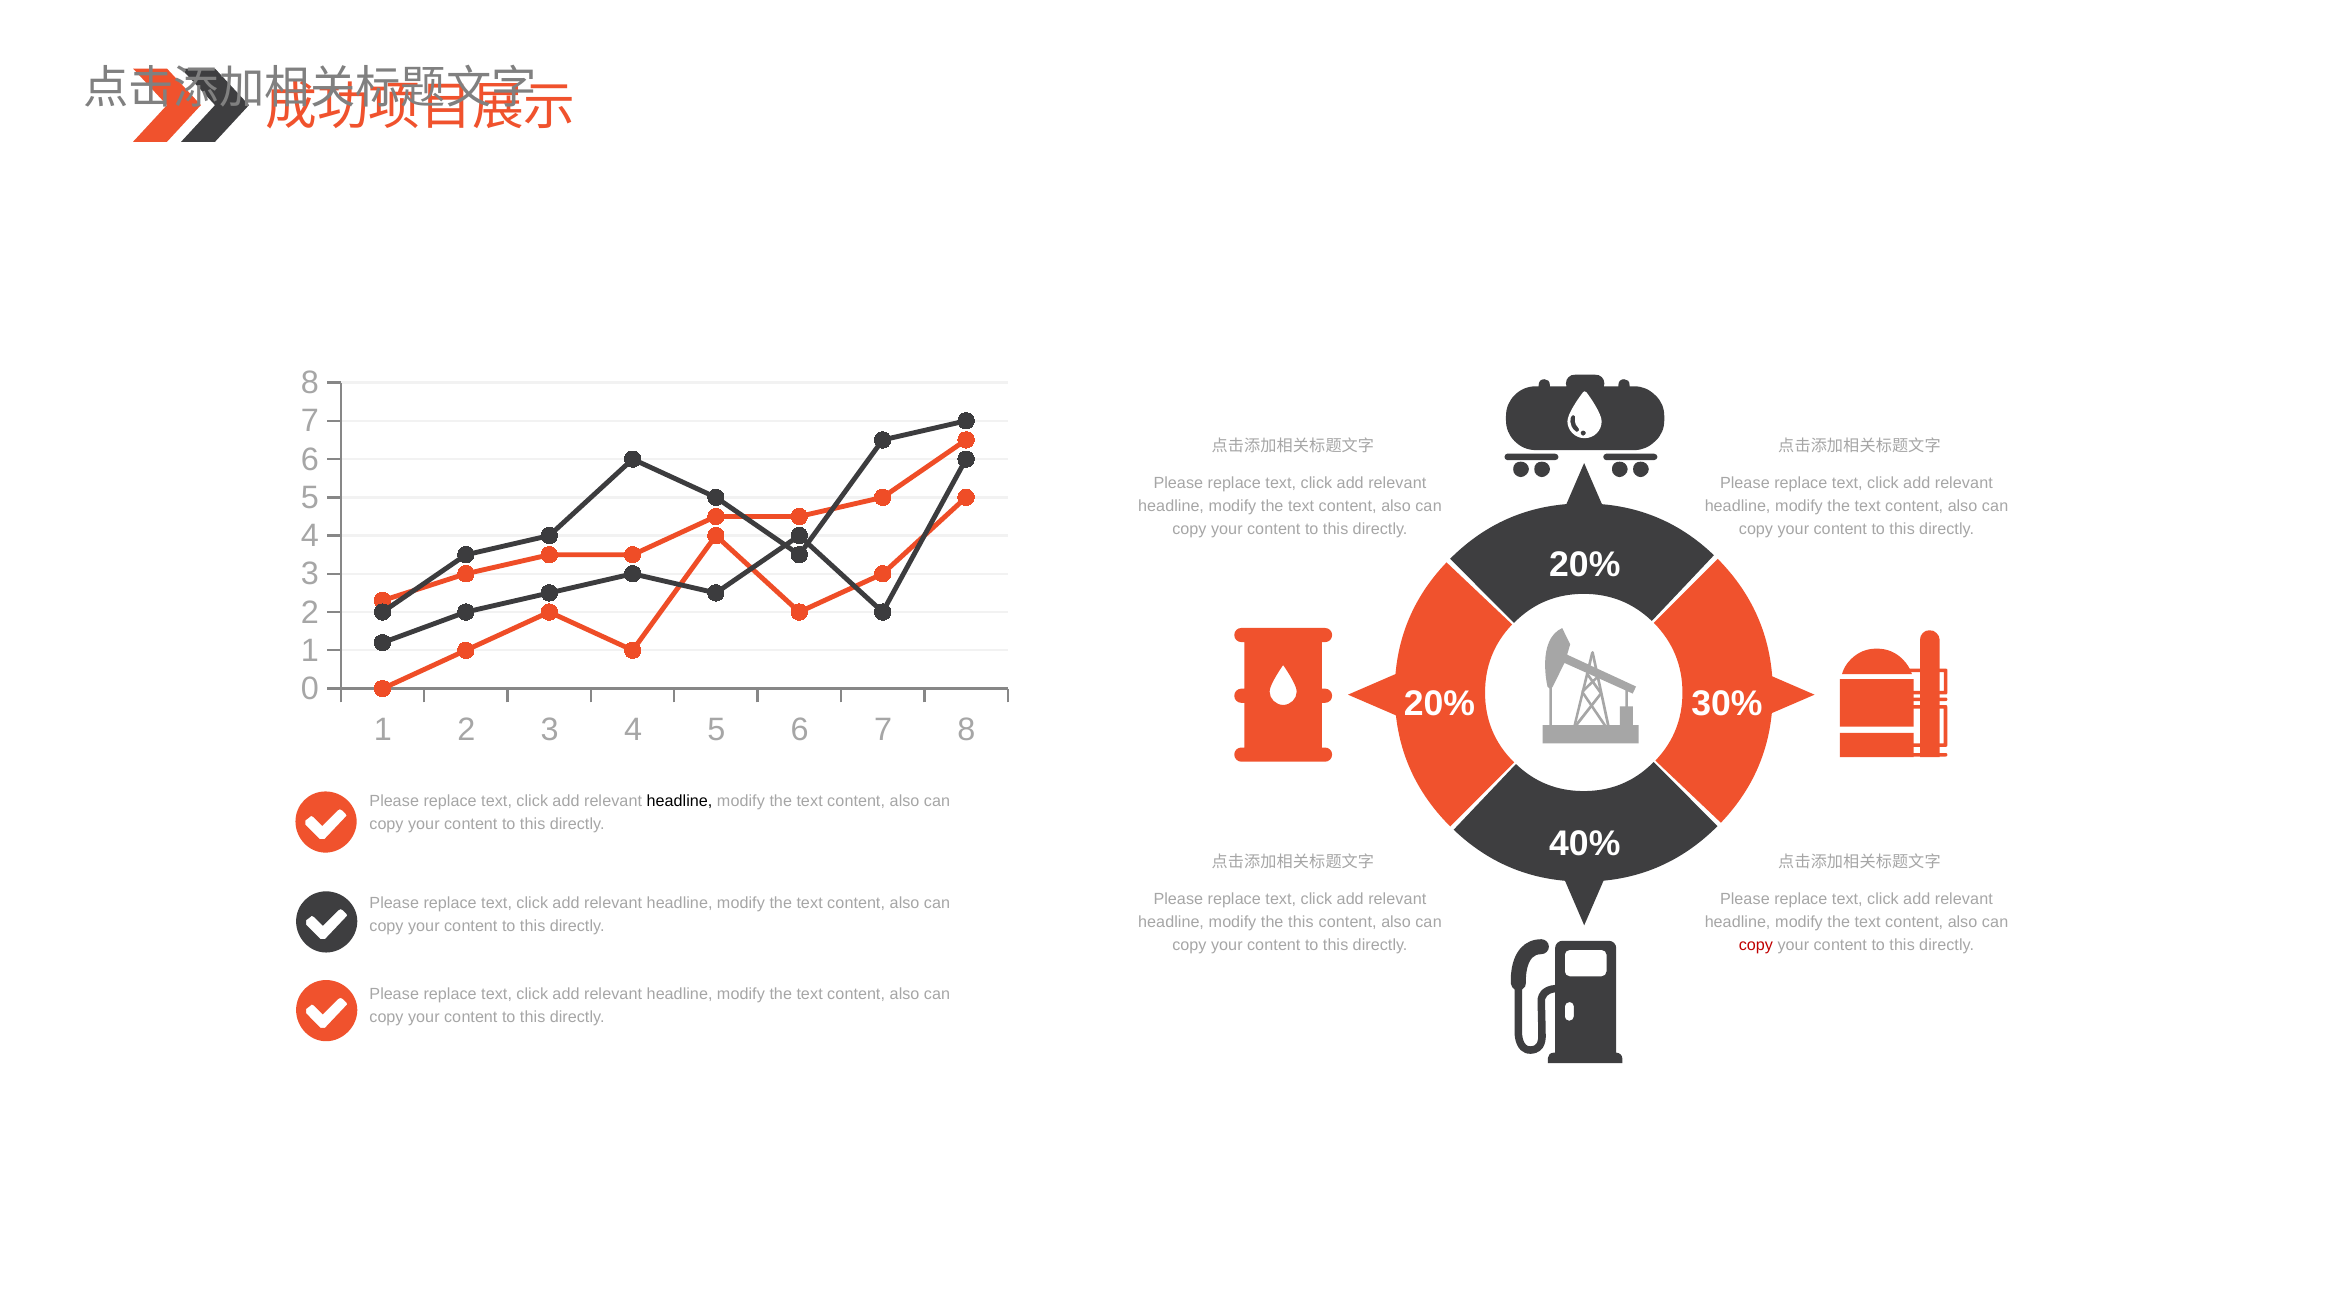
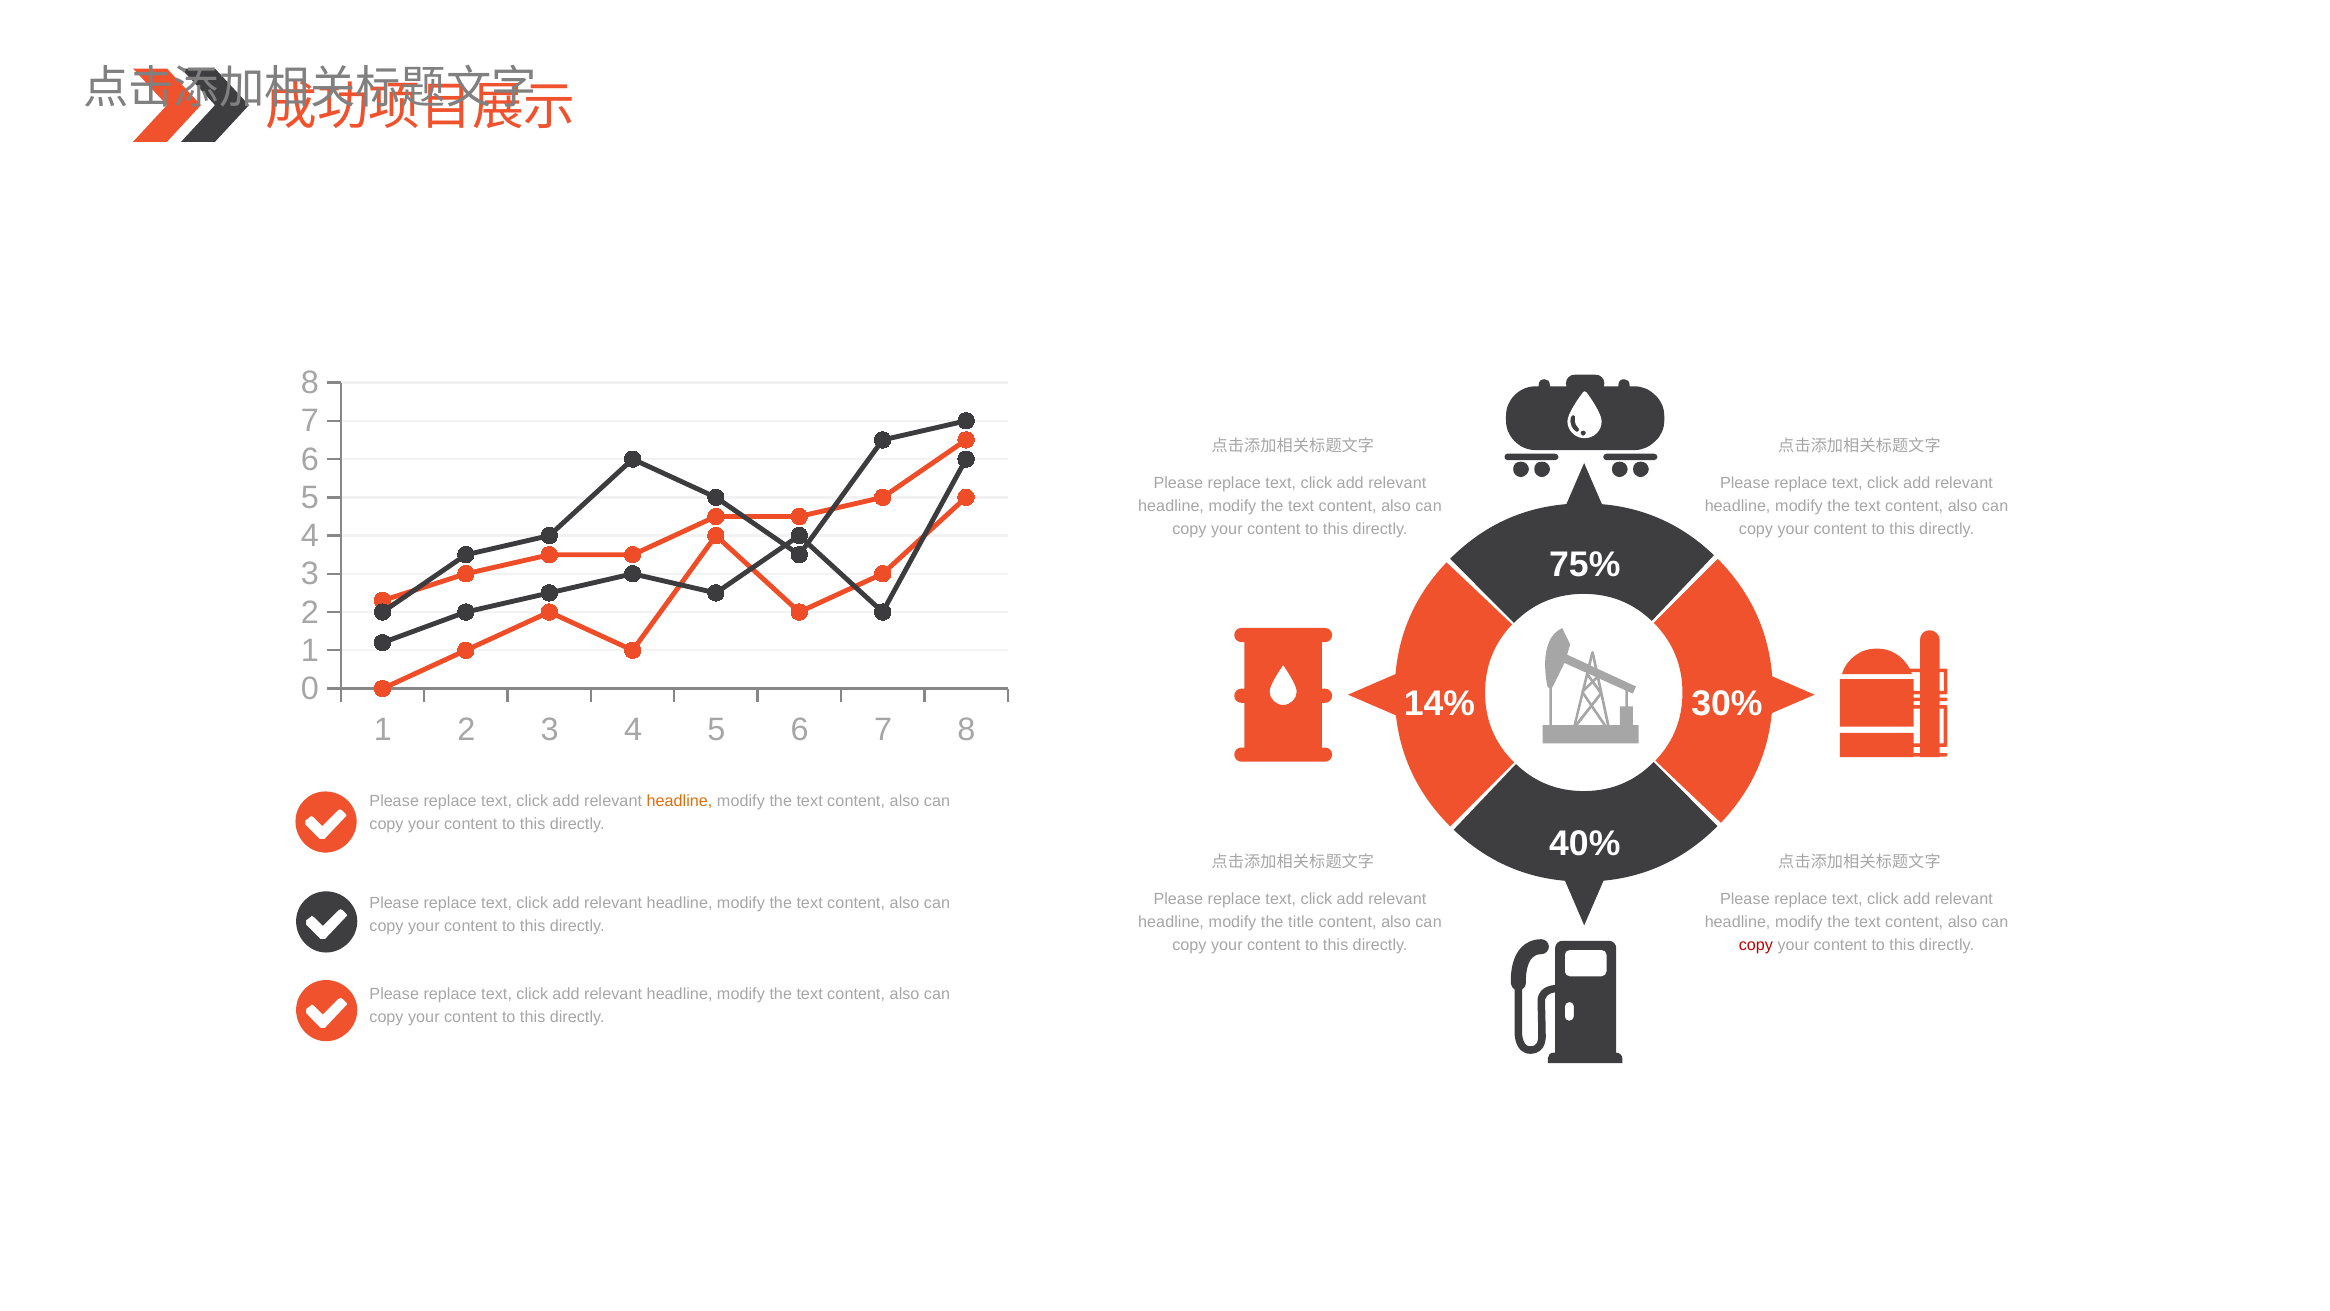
20%: 20% -> 75% (1585, 565)
20%: 20% -> 14% (1439, 704)
headline colour: black -> orange (679, 801)
the this: this -> title (1301, 922)
